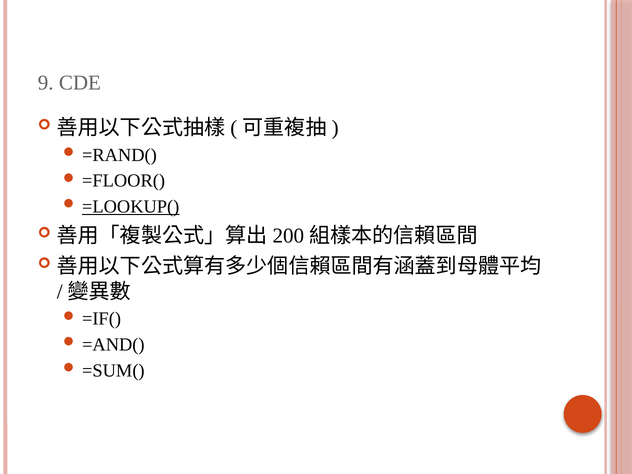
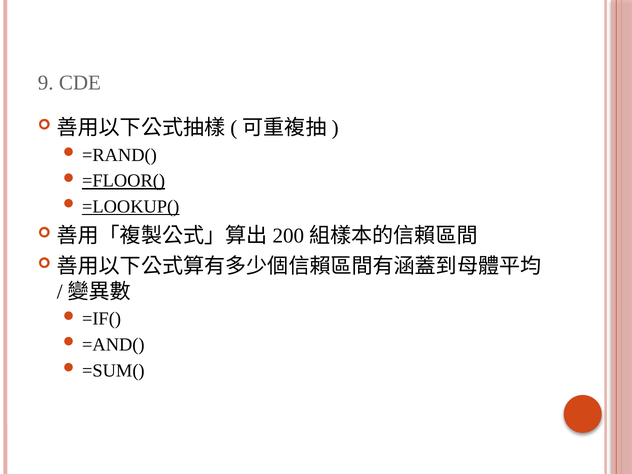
=FLOOR( underline: none -> present (124, 181)
